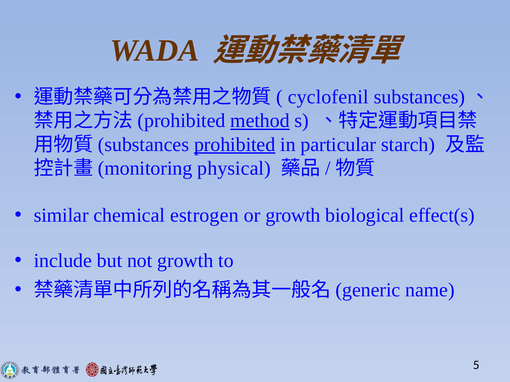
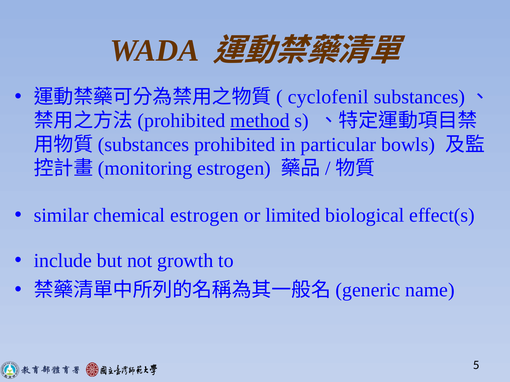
prohibited underline: present -> none (235, 145)
starch: starch -> bowls (408, 145)
physical: physical -> estrogen (234, 169)
or growth: growth -> limited (293, 216)
